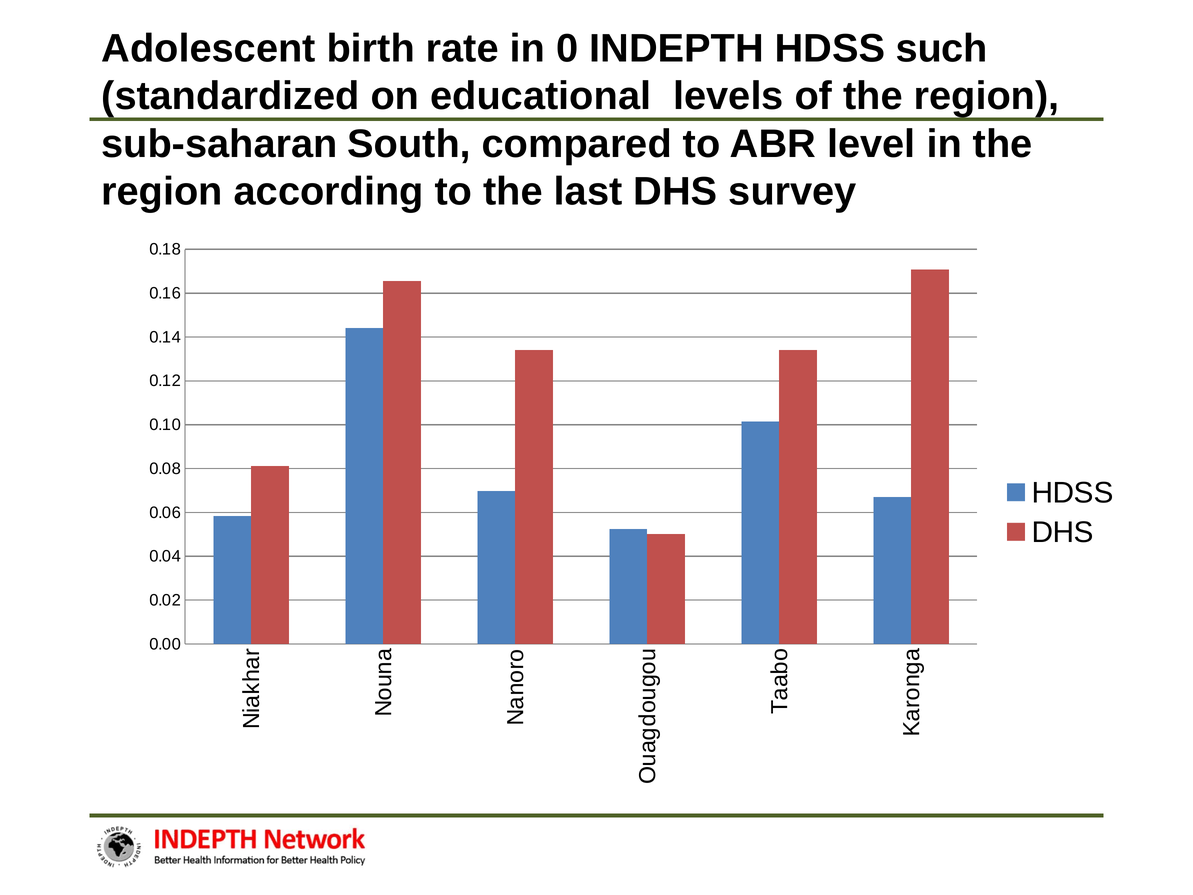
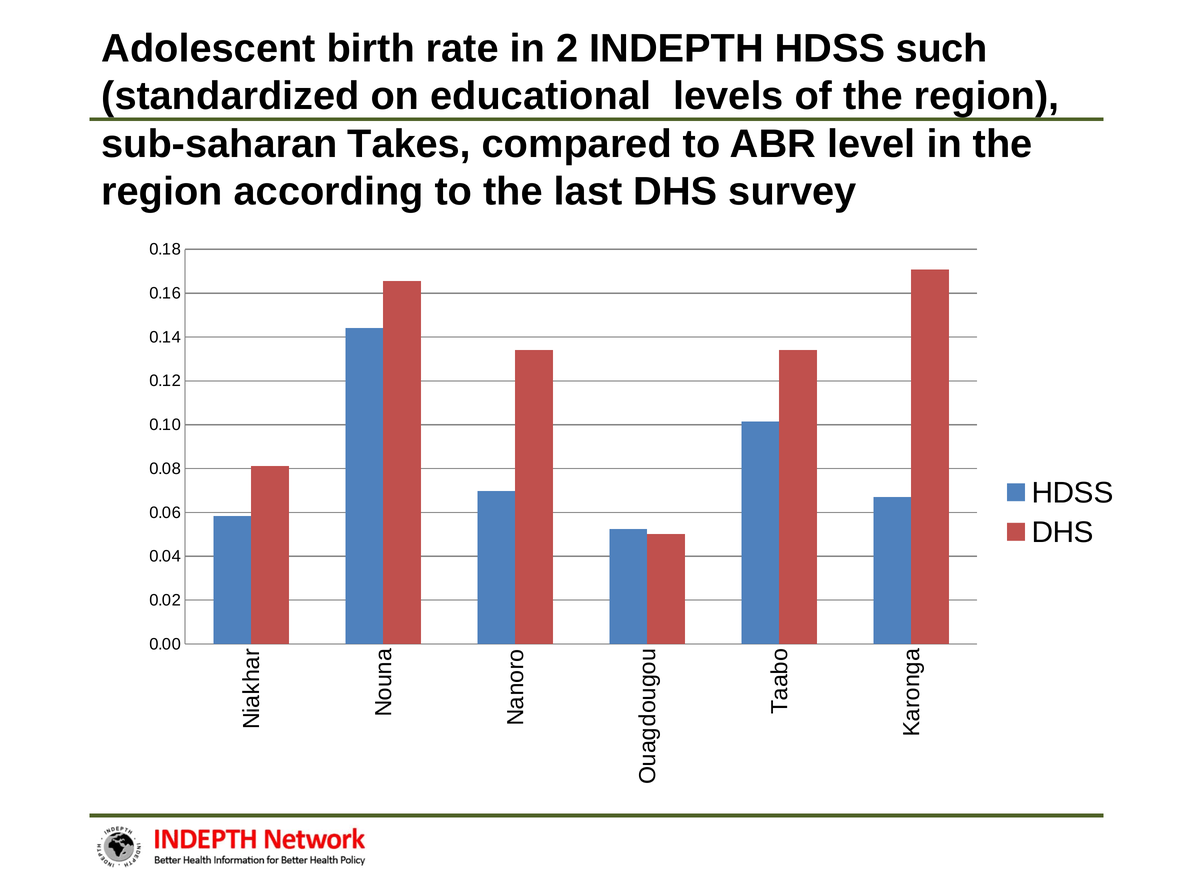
0: 0 -> 2 (567, 48)
South: South -> Takes (409, 144)
